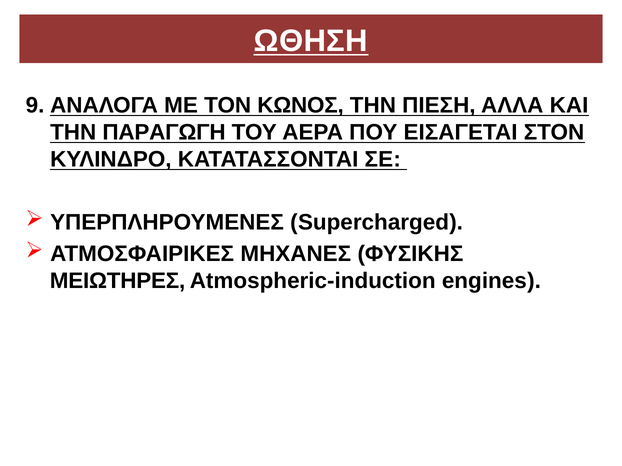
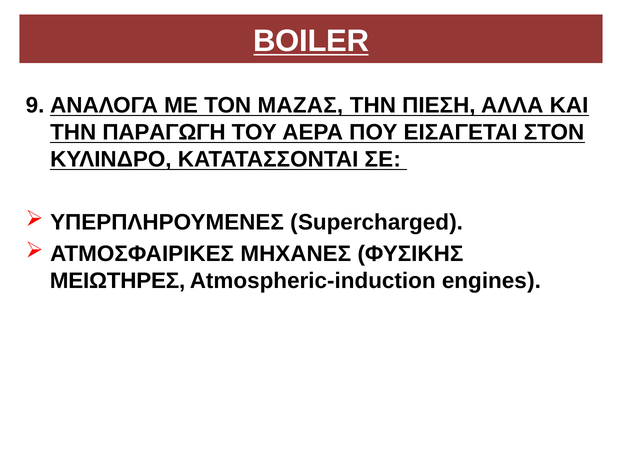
ΩΘΗΣΗ: ΩΘΗΣΗ -> BOILER (311, 41)
ΚΩΝΟΣ: ΚΩΝΟΣ -> ΜΑΖΑΣ (300, 106)
